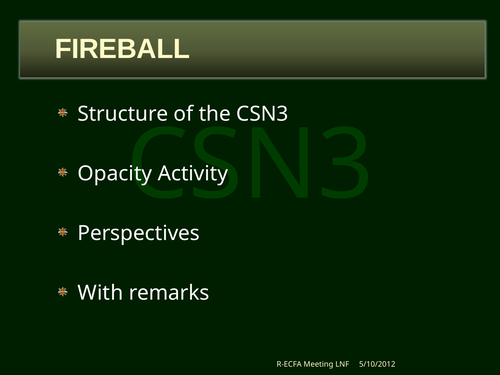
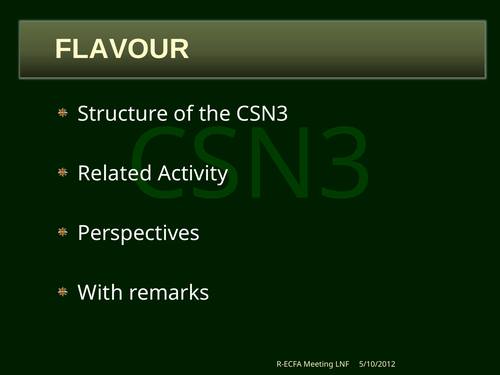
FIREBALL: FIREBALL -> FLAVOUR (122, 49)
Opacity: Opacity -> Related (115, 174)
